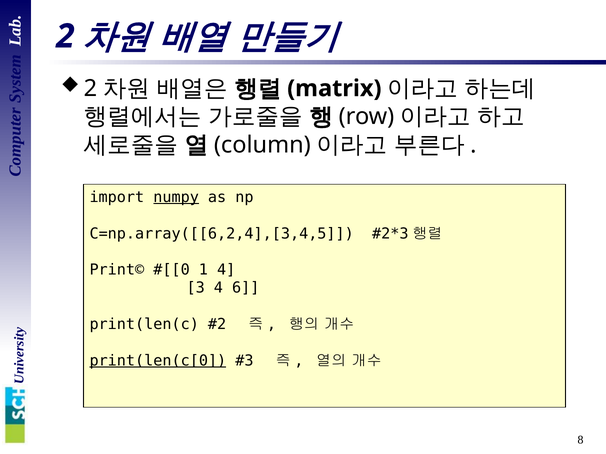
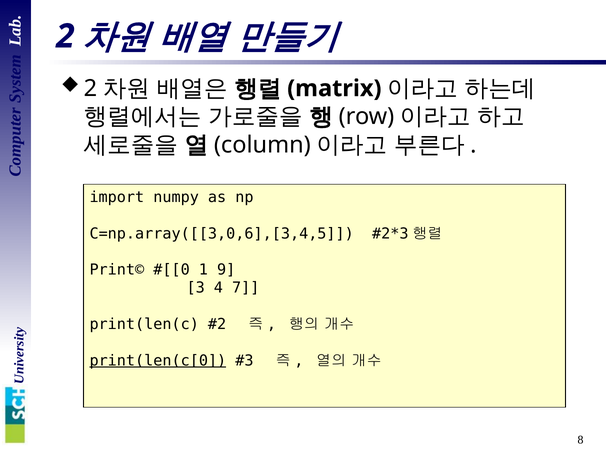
numpy underline: present -> none (176, 197)
C=np.array([[6,2,4],[3,4,5: C=np.array([[6,2,4],[3,4,5 -> C=np.array([[3,0,6],[3,4,5 (222, 234)
1 4: 4 -> 9 (226, 270)
6: 6 -> 7 (246, 288)
